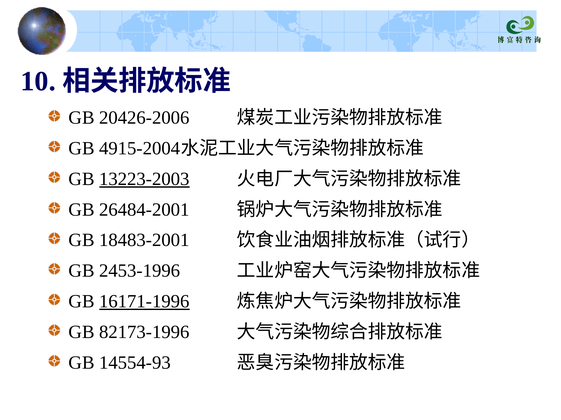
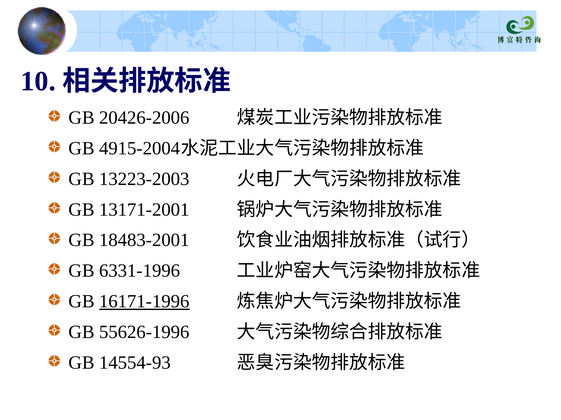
13223-2003 underline: present -> none (144, 179)
26484-2001: 26484-2001 -> 13171-2001 (144, 210)
2453-1996: 2453-1996 -> 6331-1996 (140, 271)
82173-1996: 82173-1996 -> 55626-1996 (144, 333)
